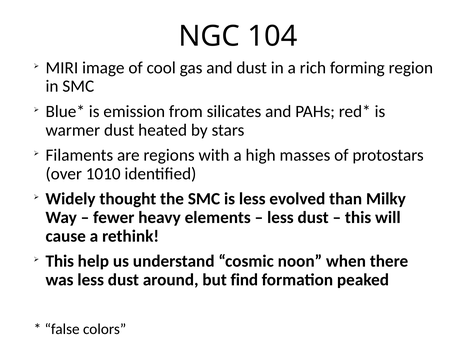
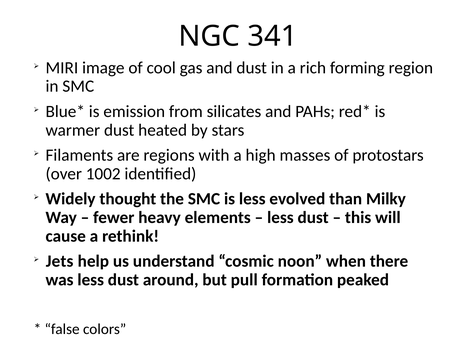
104: 104 -> 341 (273, 36)
1010: 1010 -> 1002 (103, 174)
This: This -> Jets (60, 261)
find: find -> pull (244, 280)
